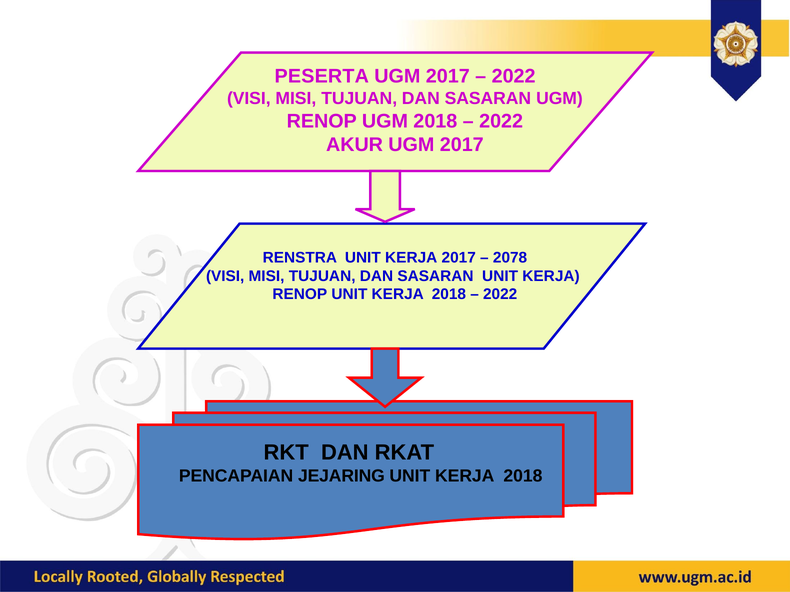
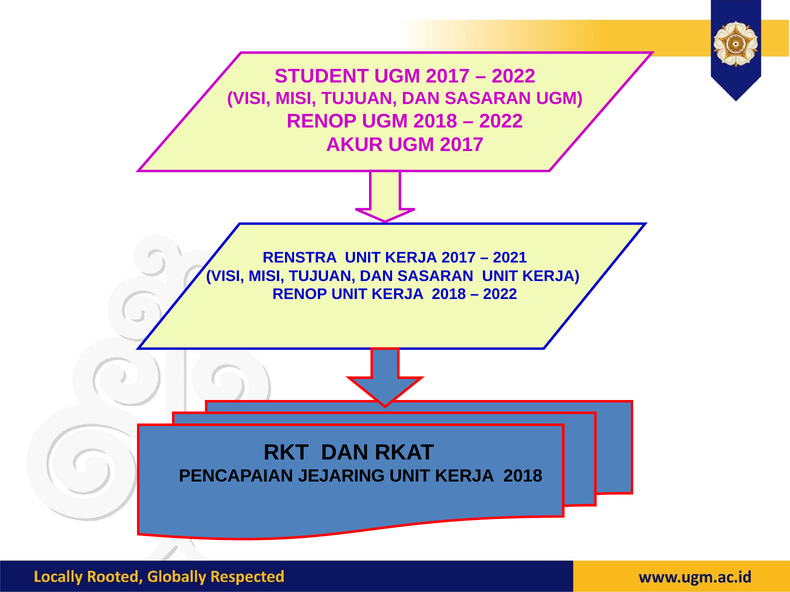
PESERTA: PESERTA -> STUDENT (322, 76)
2078: 2078 -> 2021 (510, 258)
